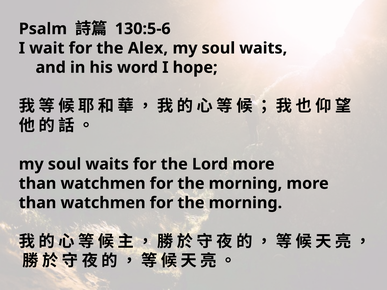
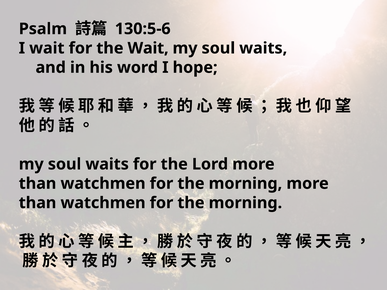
the Alex: Alex -> Wait (148, 48)
